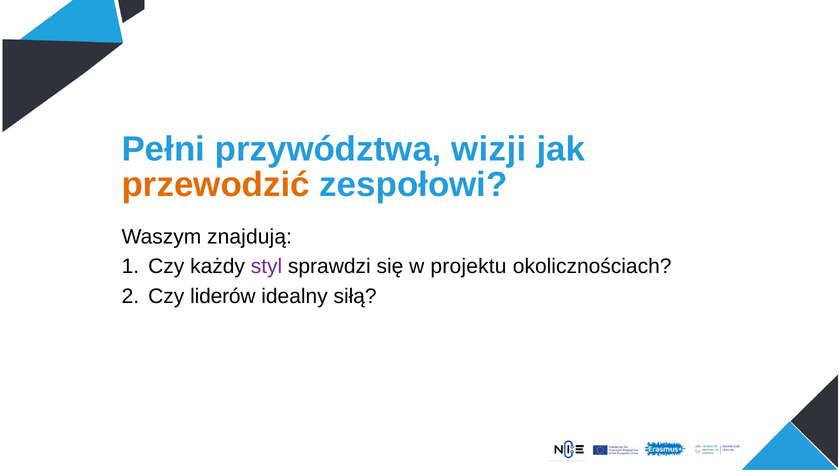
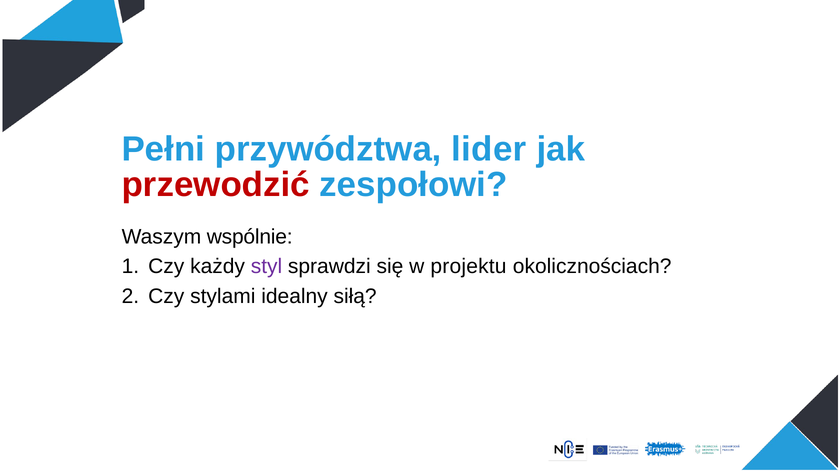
wizji: wizji -> lider (489, 149)
przewodzić colour: orange -> red (216, 184)
znajdują: znajdują -> wspólnie (250, 237)
liderów: liderów -> stylami (223, 296)
